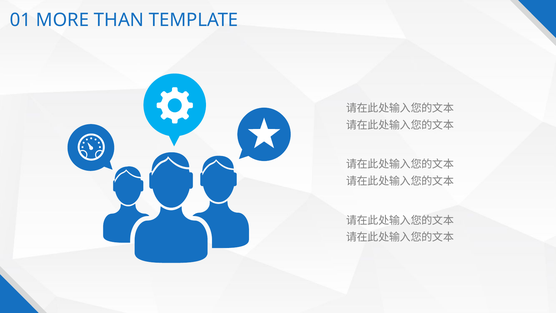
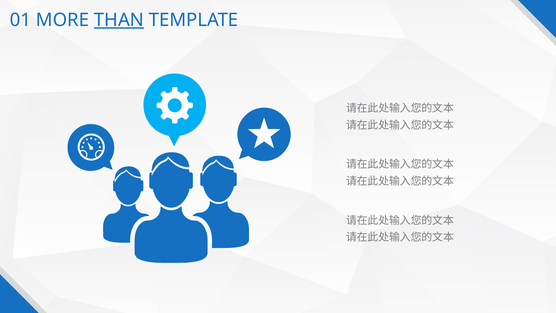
THAN underline: none -> present (119, 20)
